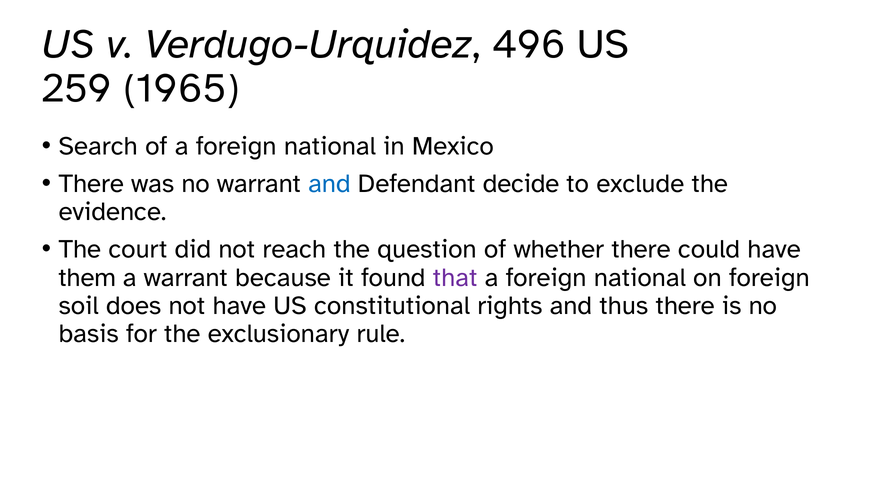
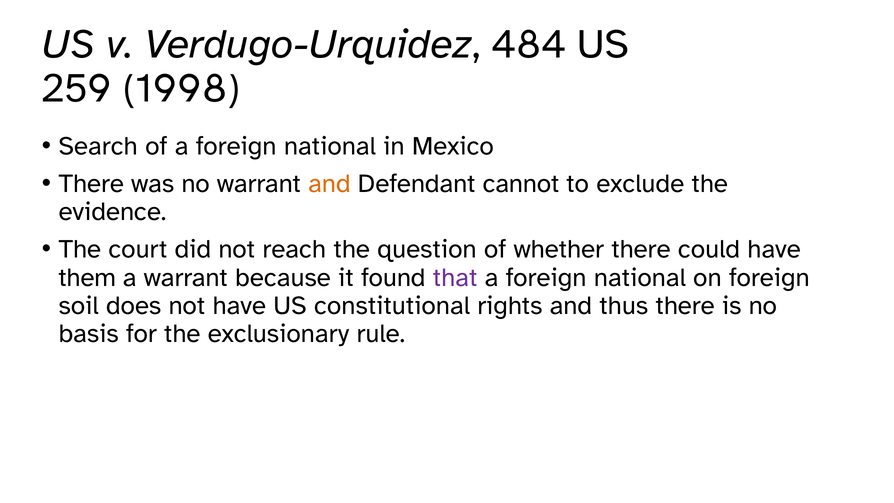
496: 496 -> 484 (529, 44)
1965: 1965 -> 1998 (182, 88)
and colour: blue -> orange (329, 184)
decide: decide -> cannot (521, 184)
